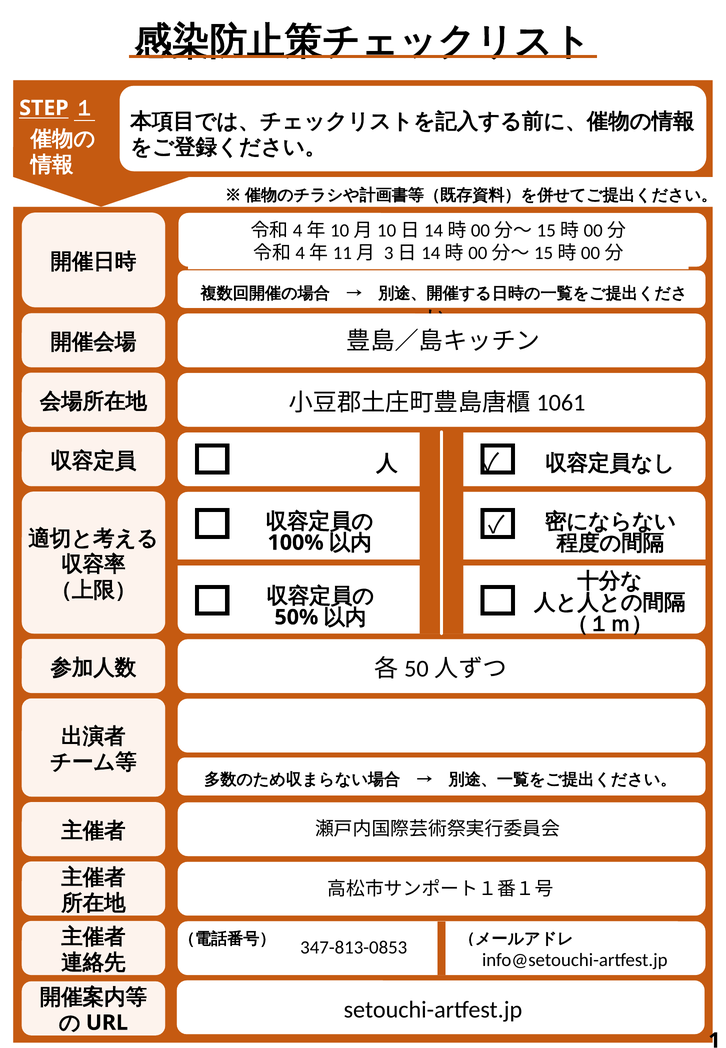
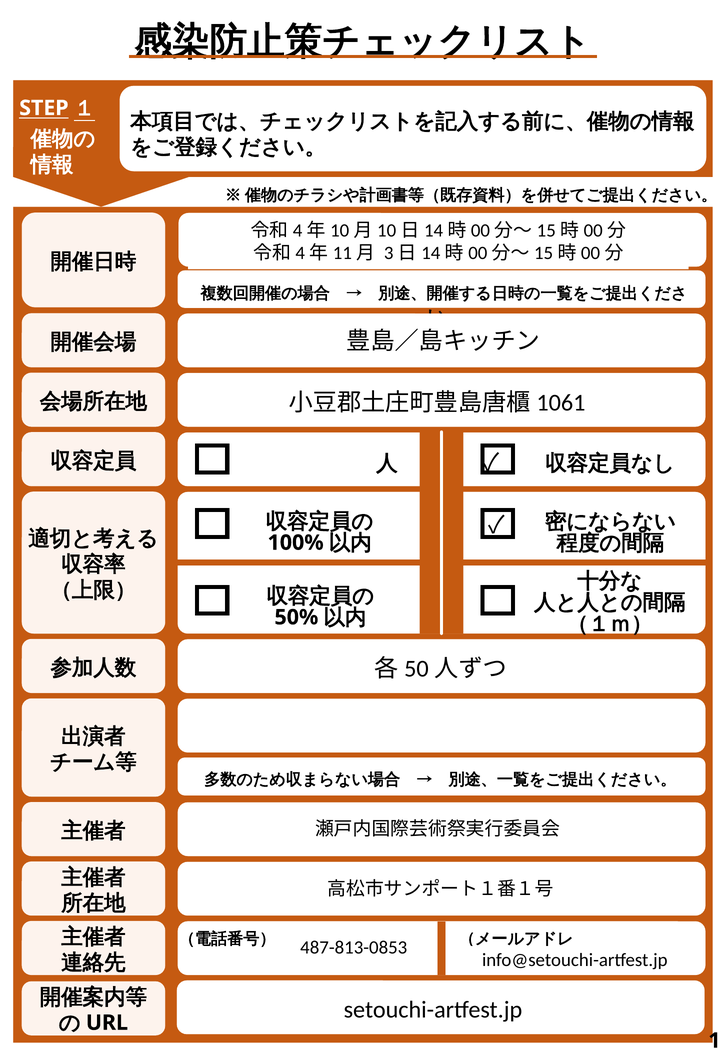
347-813-0853: 347-813-0853 -> 487-813-0853 (354, 948)
